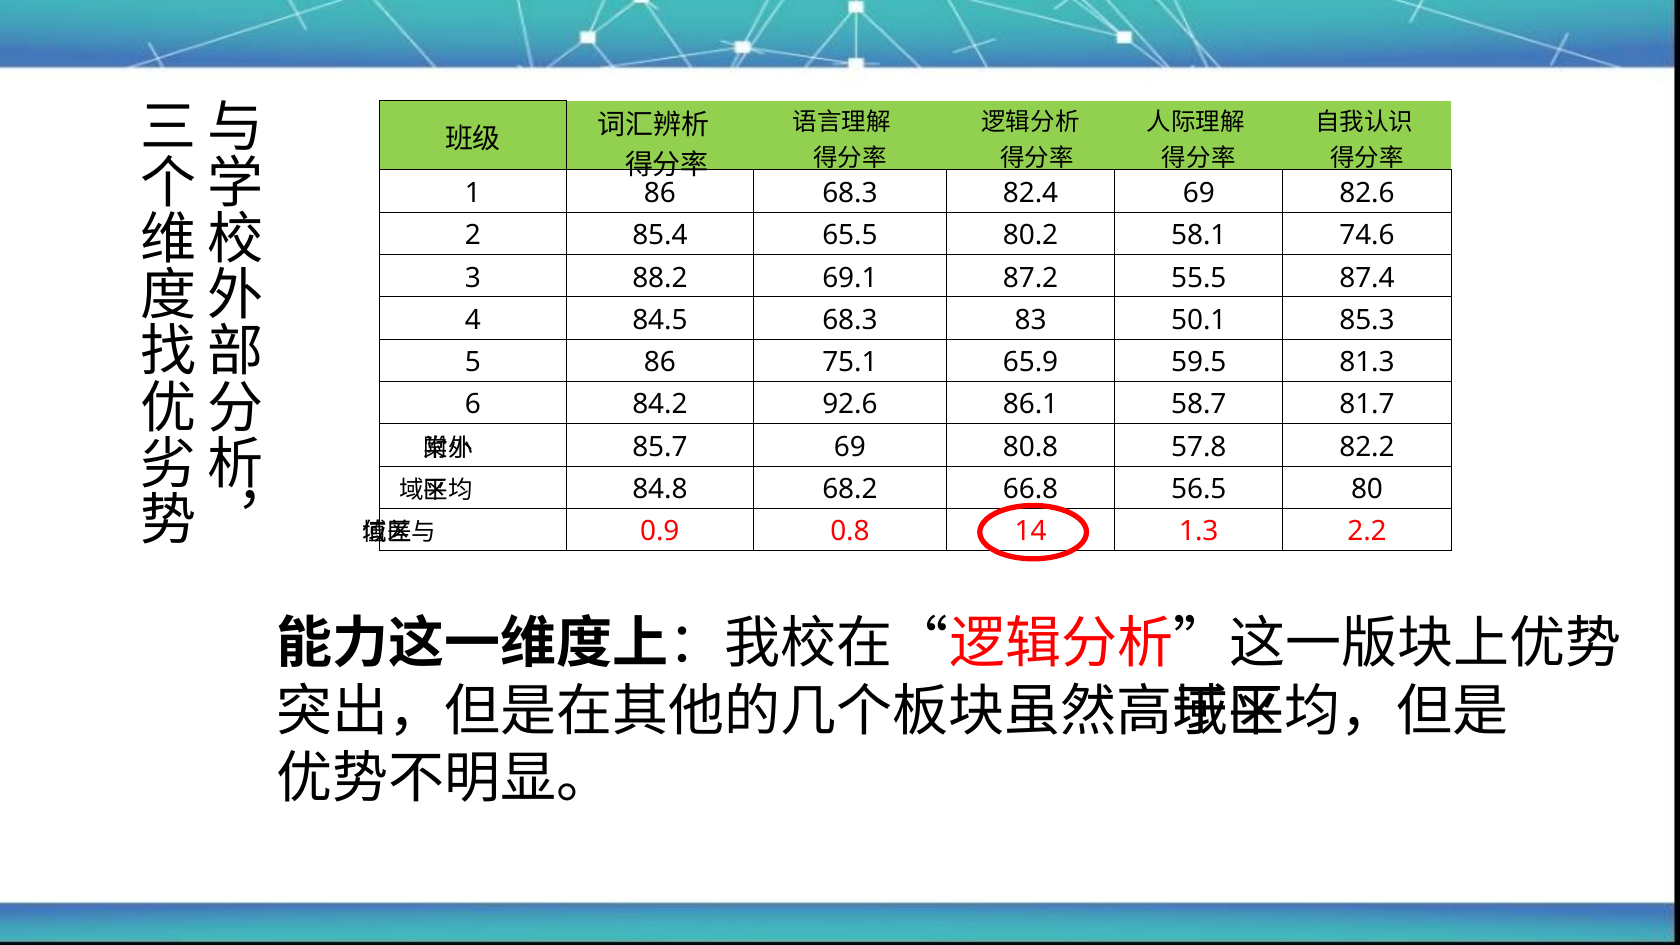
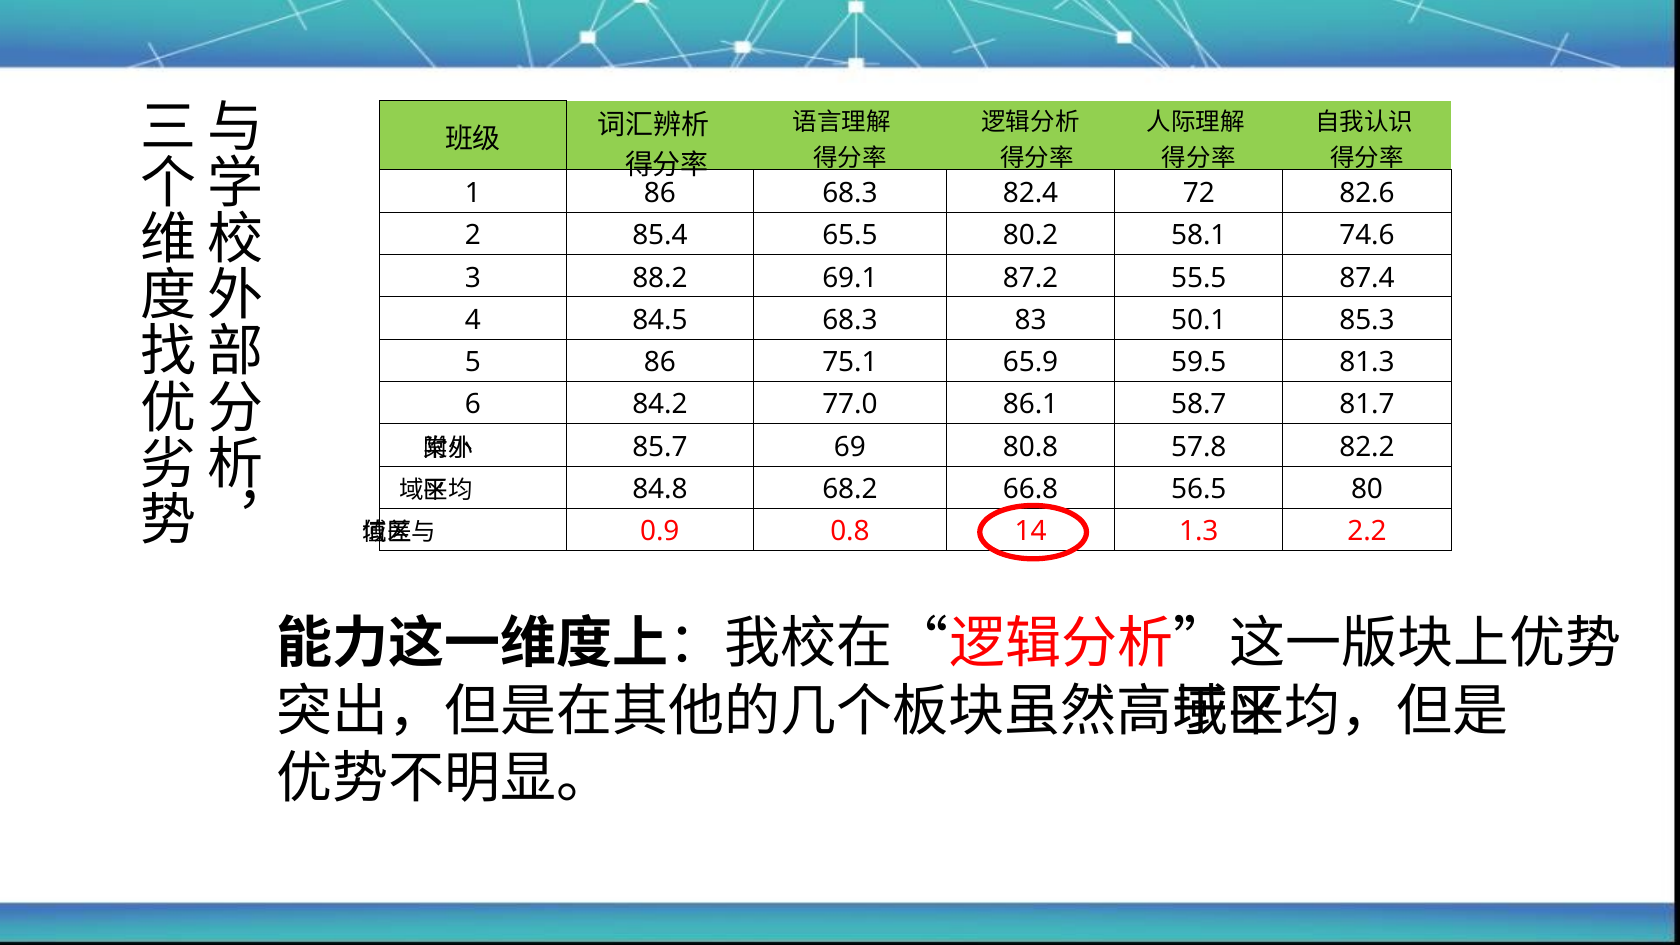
82.4 69: 69 -> 72 (1199, 193)
92.6: 92.6 -> 77.0 (850, 405)
